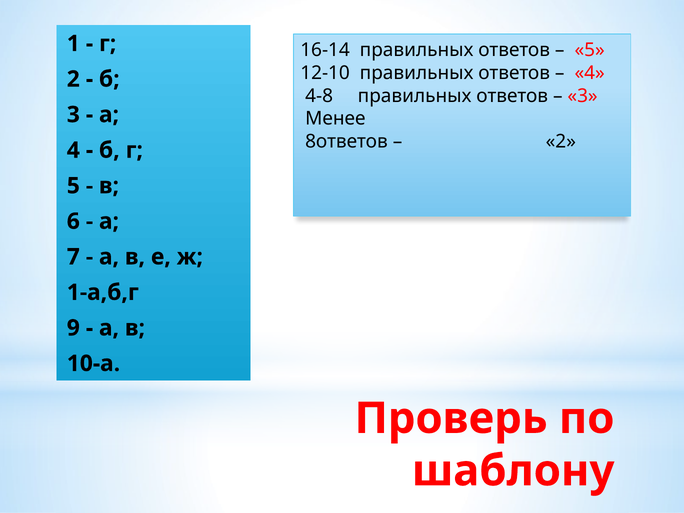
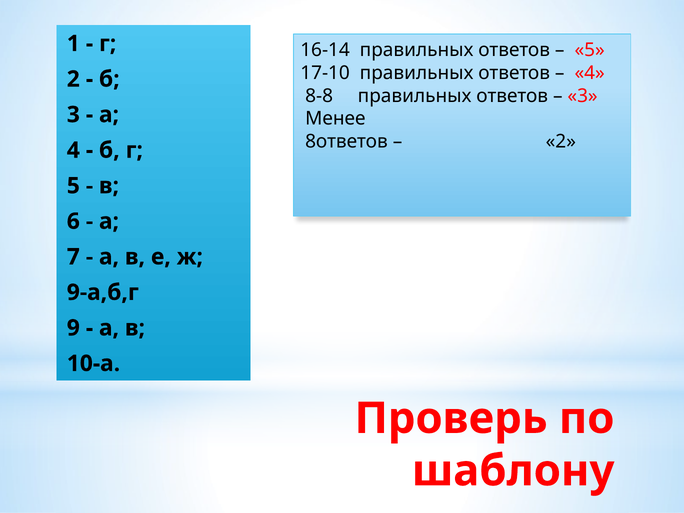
12-10: 12-10 -> 17-10 (325, 73)
4-8: 4-8 -> 8-8 (319, 96)
1-а,б,г: 1-а,б,г -> 9-а,б,г (103, 292)
